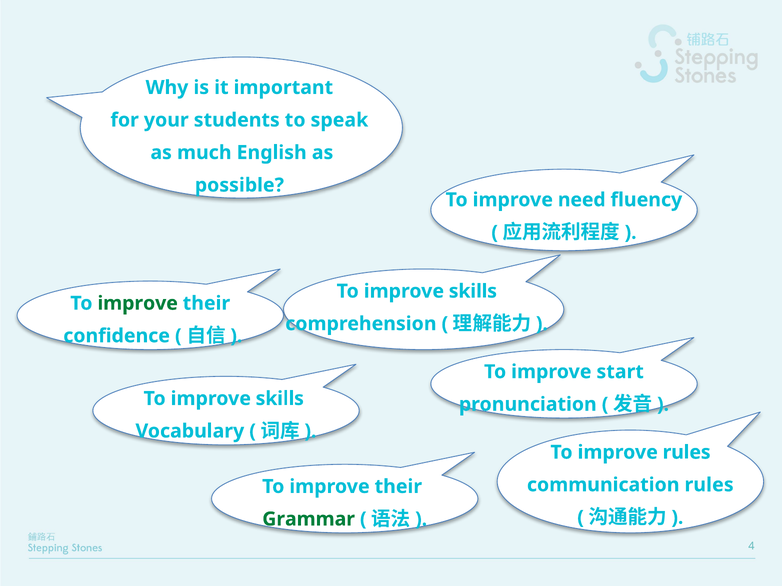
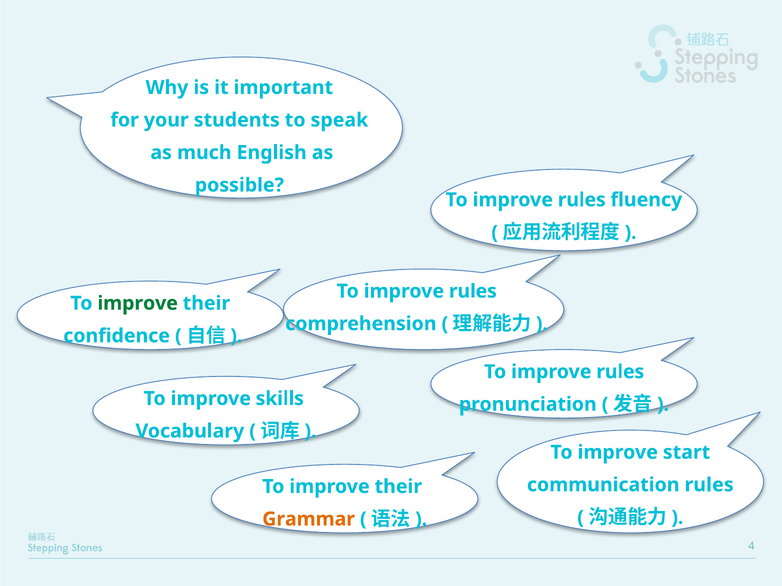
need: need -> rules (582, 200)
skills: skills -> rules (473, 291)
start: start -> rules (620, 372)
improve rules: rules -> start (687, 453)
Grammar colour: green -> orange (309, 520)
